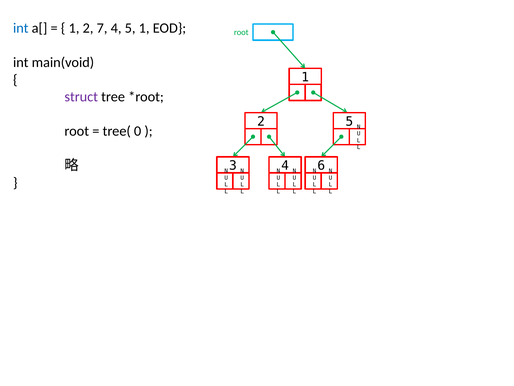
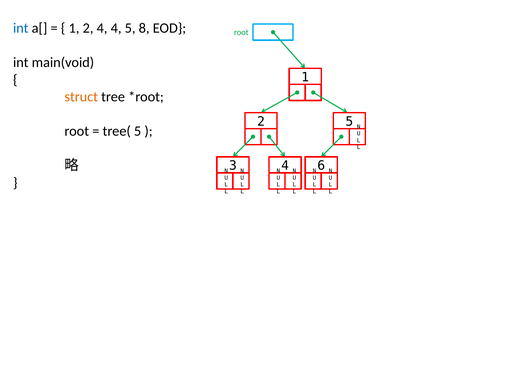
2 7: 7 -> 4 (102, 28)
5 1: 1 -> 8 (144, 28)
struct colour: purple -> orange (81, 97)
tree( 0: 0 -> 5 (138, 131)
